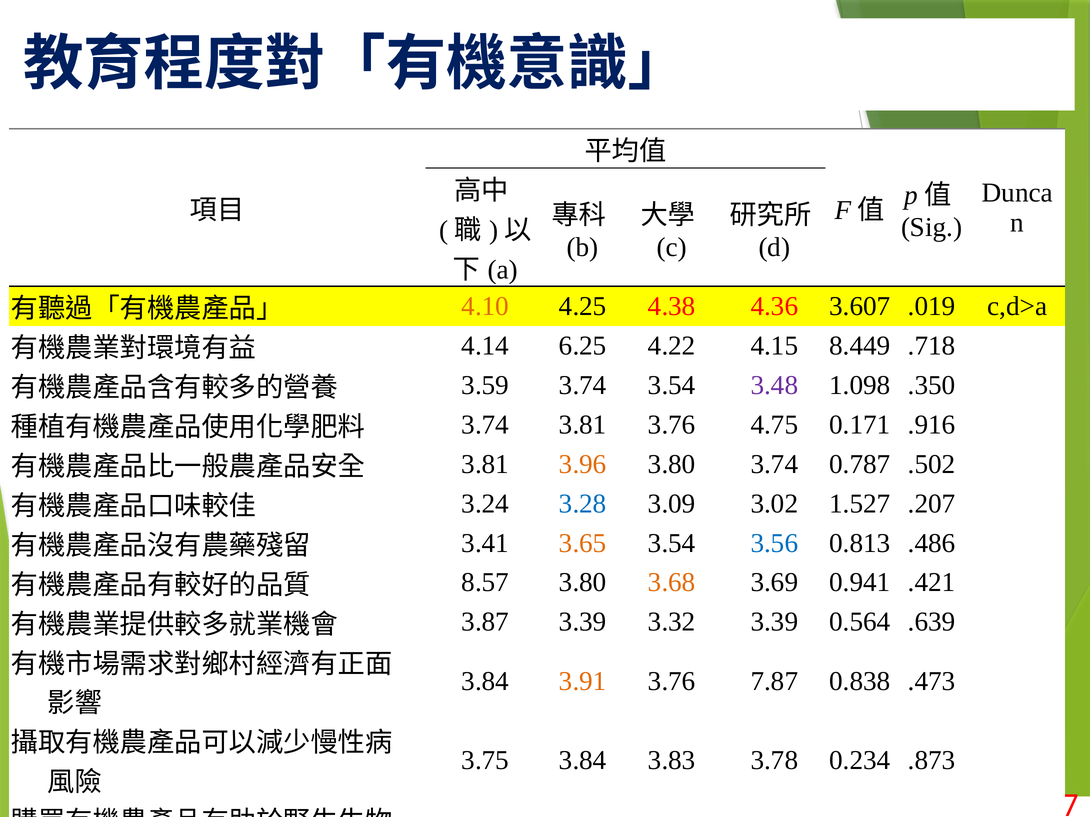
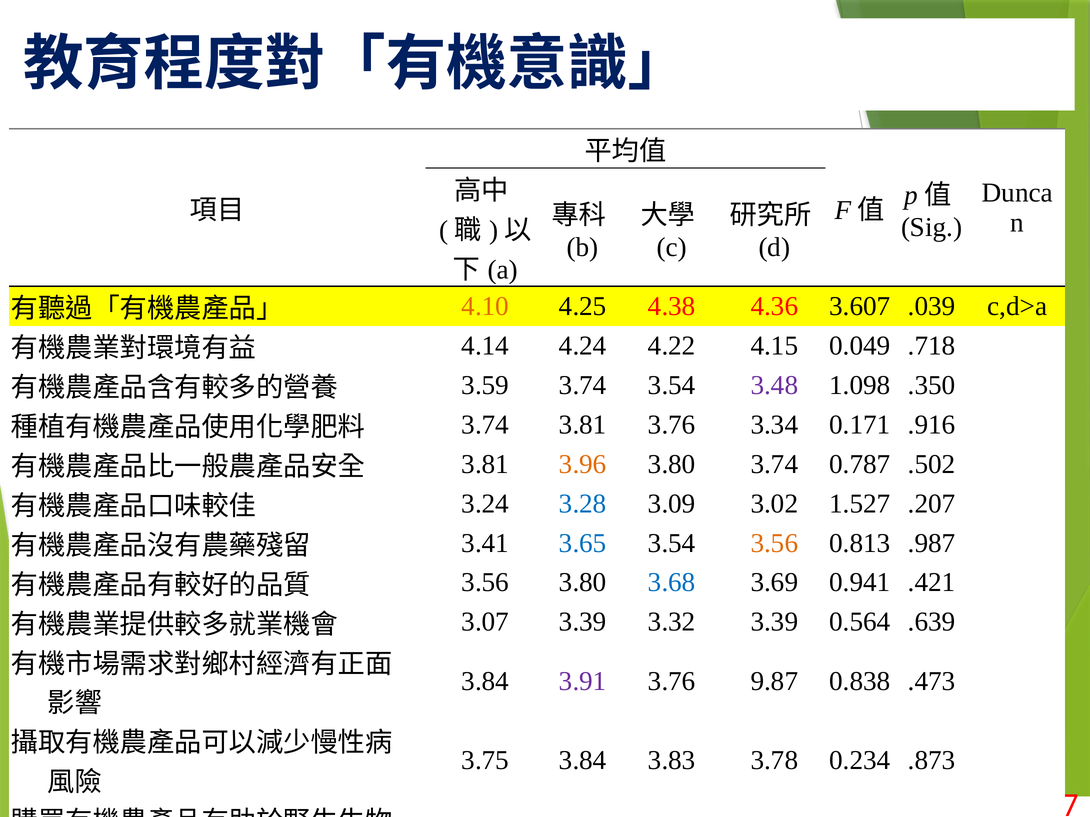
.019: .019 -> .039 (932, 307)
6.25: 6.25 -> 4.24 (583, 346)
8.449: 8.449 -> 0.049 (860, 346)
4.75: 4.75 -> 3.34 (774, 425)
3.65 colour: orange -> blue (583, 543)
3.56 colour: blue -> orange (774, 543)
.486: .486 -> .987 (932, 543)
8.57: 8.57 -> 3.56 (485, 583)
3.68 colour: orange -> blue (672, 583)
3.87: 3.87 -> 3.07 (485, 622)
3.91 colour: orange -> purple (583, 682)
7.87: 7.87 -> 9.87 (774, 682)
